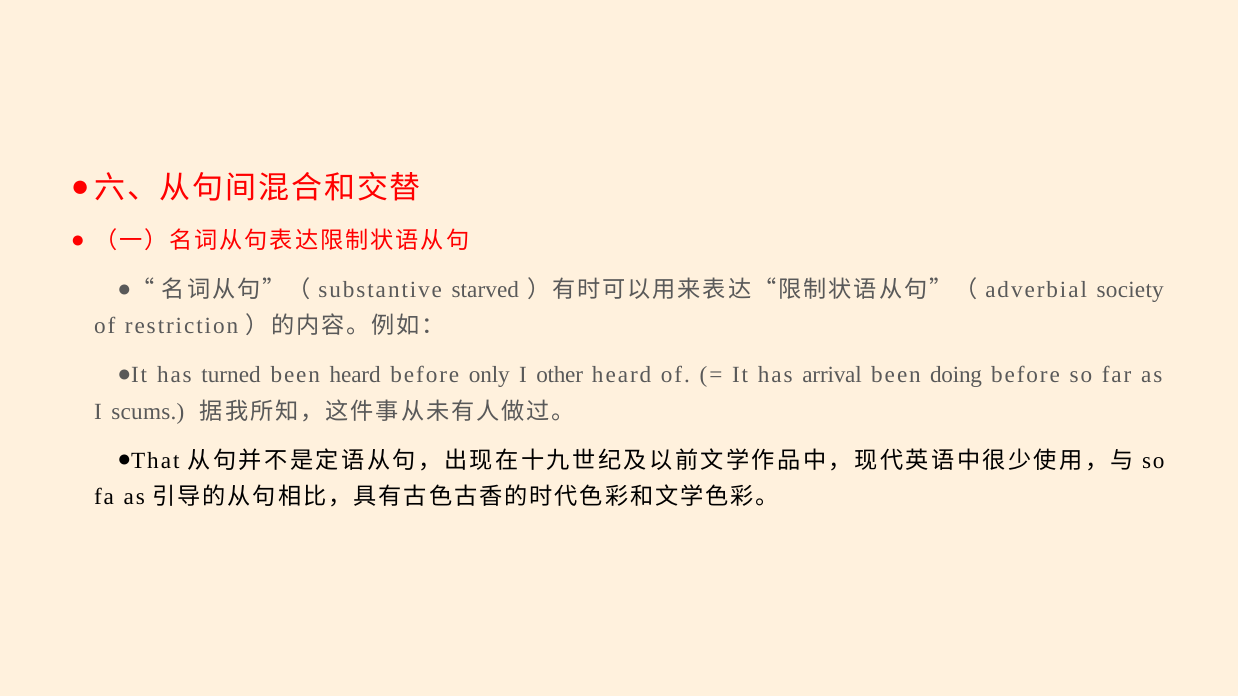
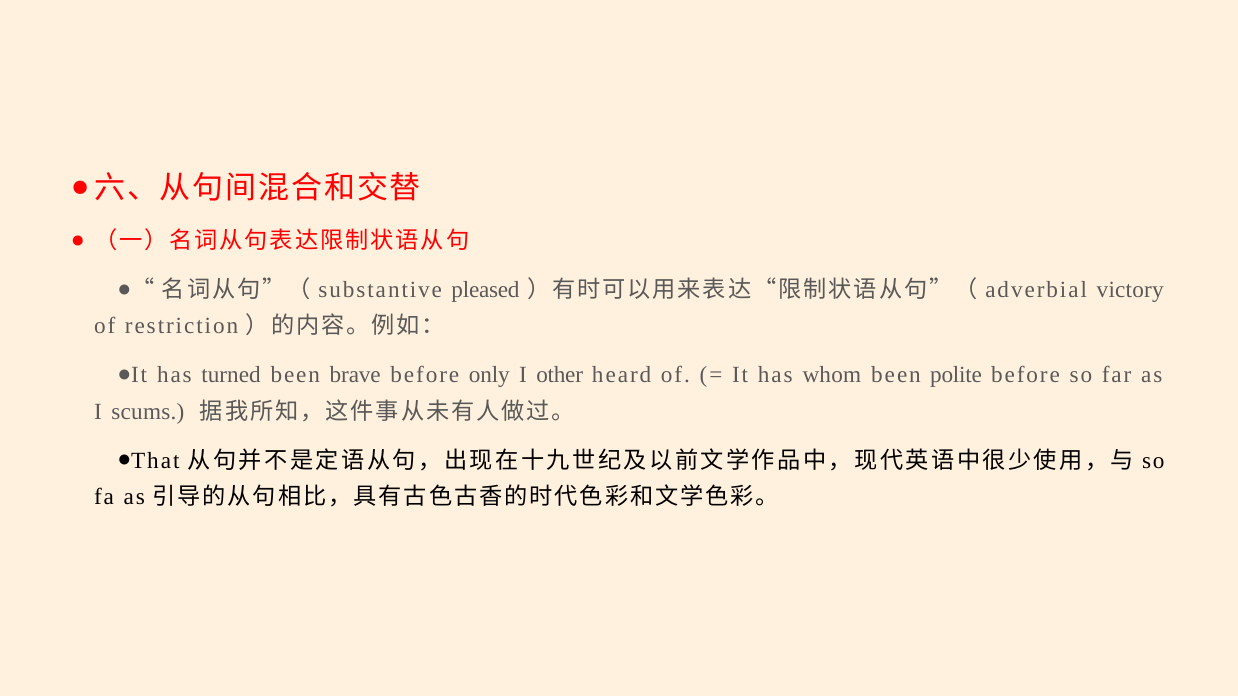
starved: starved -> pleased (486, 290)
society: society -> victory (1130, 290)
been heard: heard -> brave (355, 376)
arrival: arrival -> whom (832, 376)
doing: doing -> polite (956, 376)
